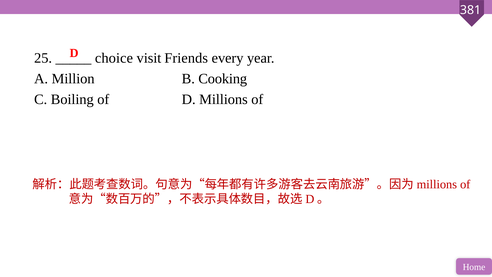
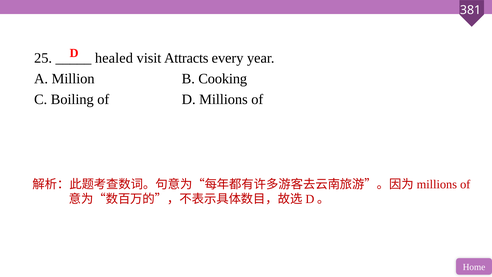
choice: choice -> healed (114, 58)
Friends: Friends -> Attracts (186, 58)
